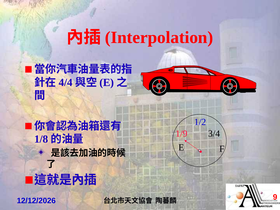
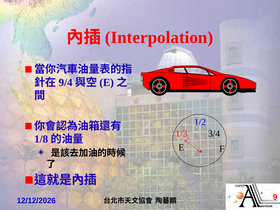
4/4: 4/4 -> 9/4 (66, 82)
1/9: 1/9 -> 1/3 (181, 134)
